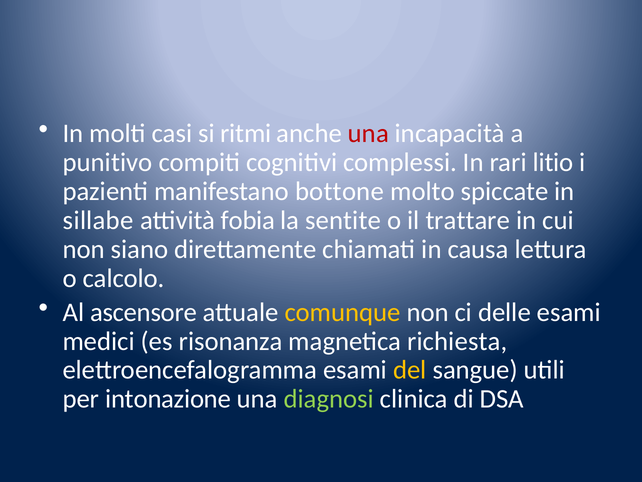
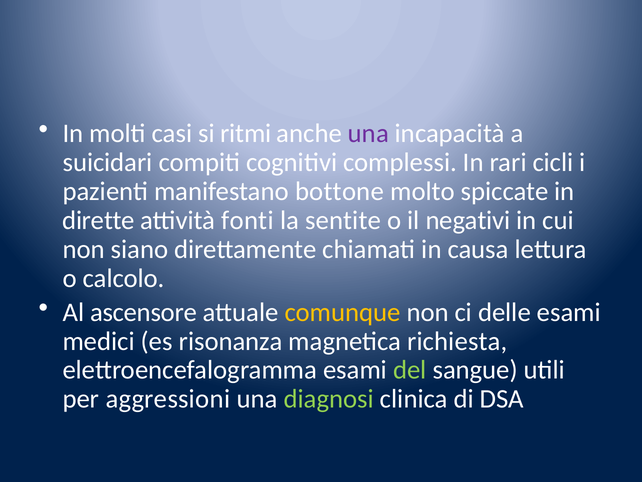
una colour: red -> purple (368, 133)
punitivo: punitivo -> suicidari (108, 162)
litio: litio -> cicli (553, 162)
sillabe: sillabe -> dirette (98, 220)
fobia: fobia -> fonti (248, 220)
trattare: trattare -> negativi (468, 220)
del colour: yellow -> light green (410, 370)
intonazione: intonazione -> aggressioni (168, 399)
